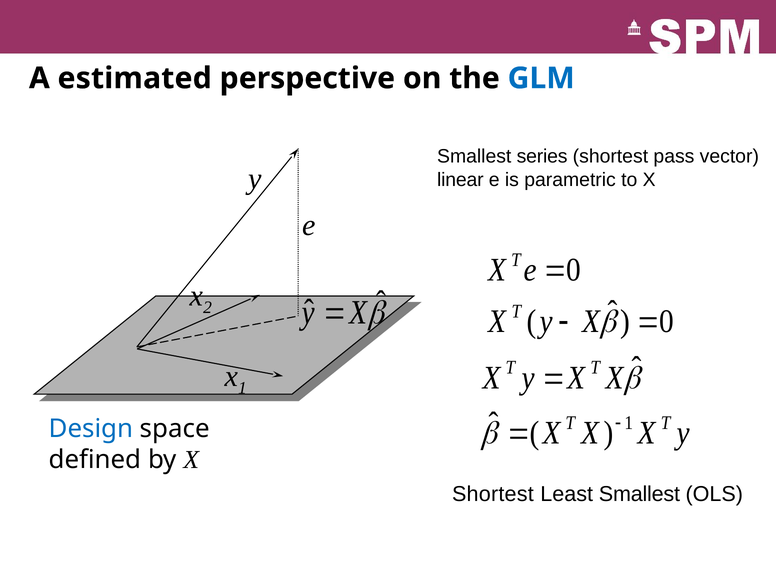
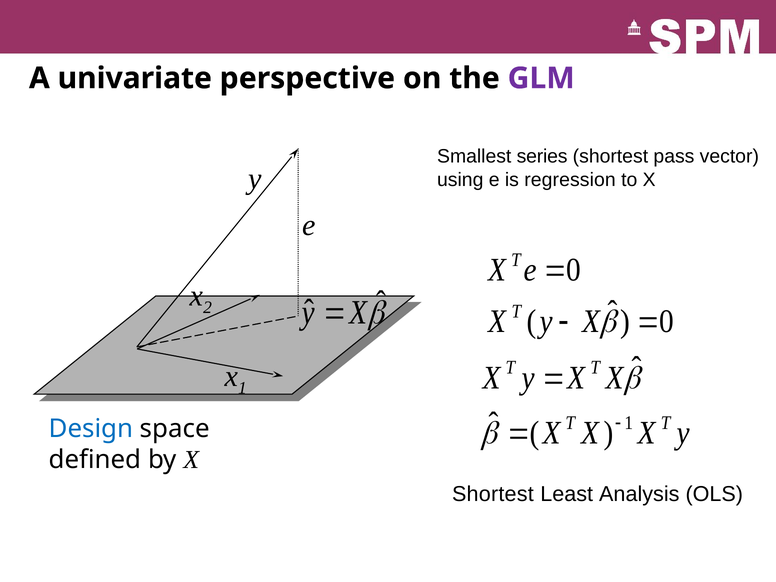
estimated: estimated -> univariate (135, 78)
GLM colour: blue -> purple (541, 78)
linear: linear -> using (460, 180)
parametric: parametric -> regression (570, 180)
Least Smallest: Smallest -> Analysis (639, 494)
